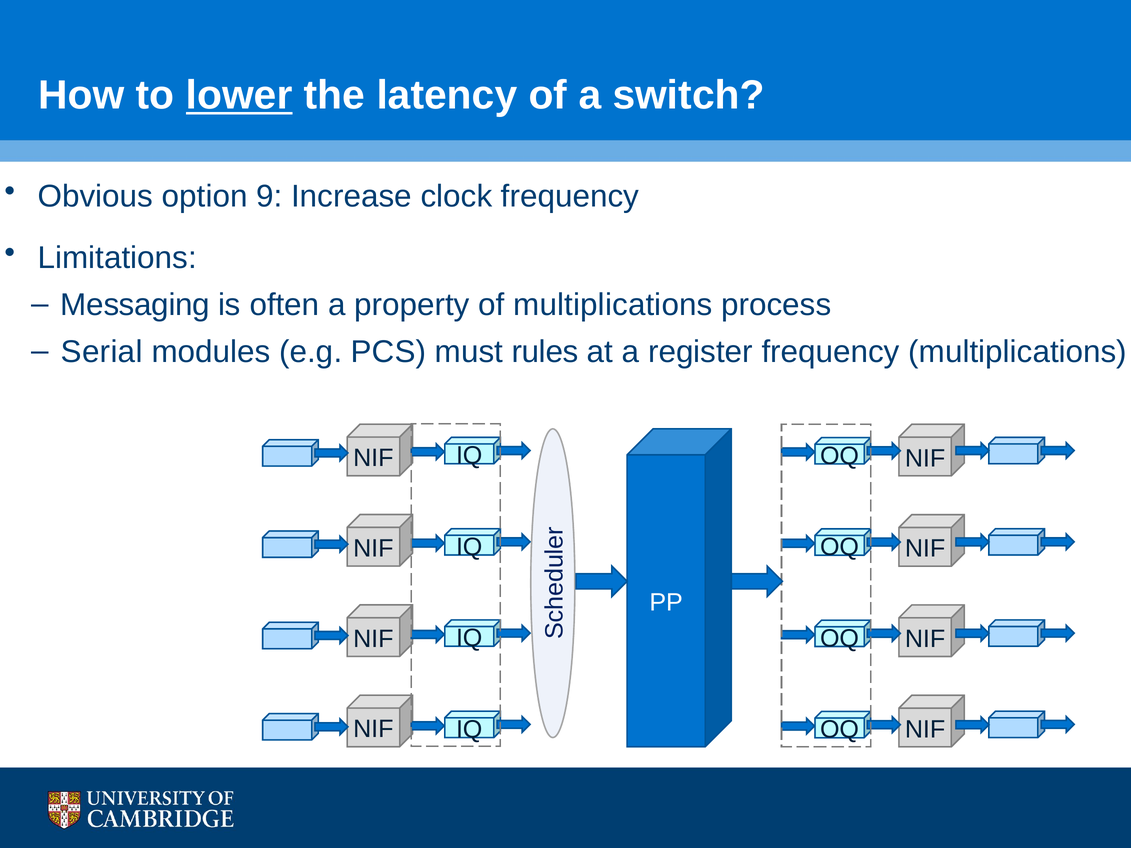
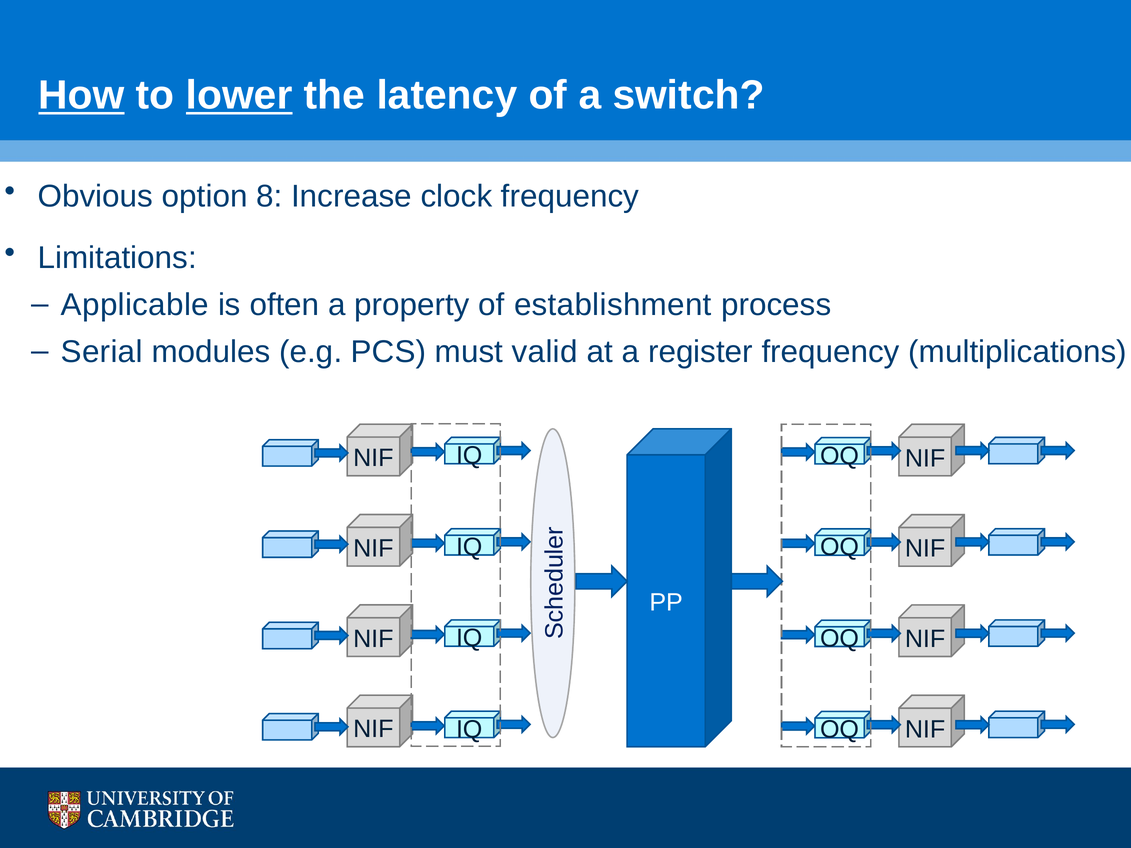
How underline: none -> present (81, 96)
9: 9 -> 8 (269, 197)
Messaging: Messaging -> Applicable (135, 305)
of multiplications: multiplications -> establishment (613, 305)
rules: rules -> valid (545, 352)
